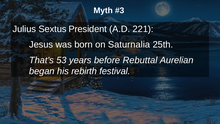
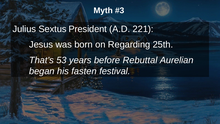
Saturnalia: Saturnalia -> Regarding (129, 45)
rebirth: rebirth -> fasten (84, 71)
